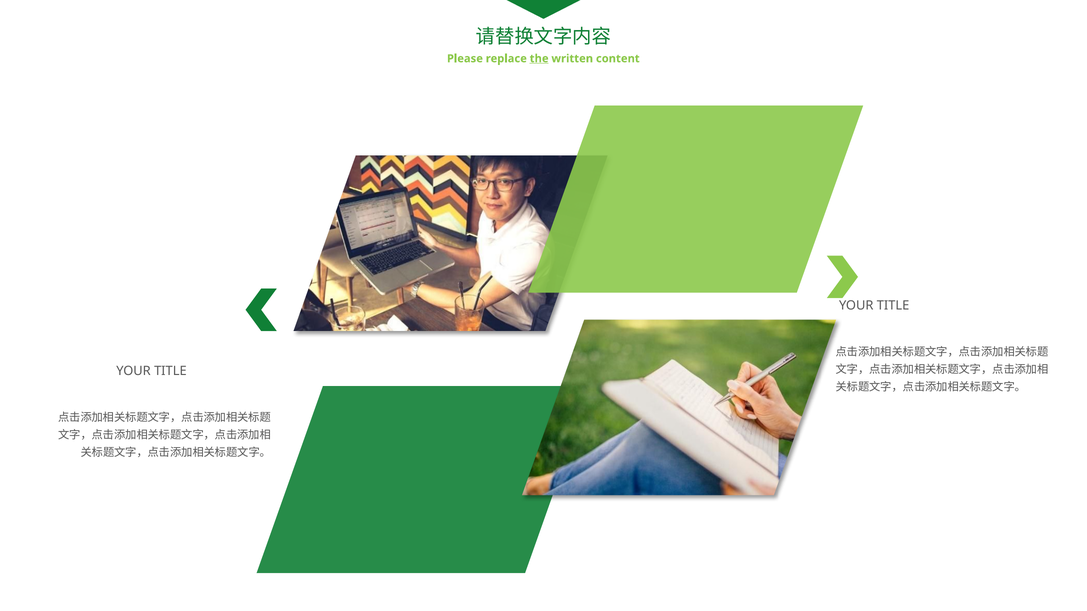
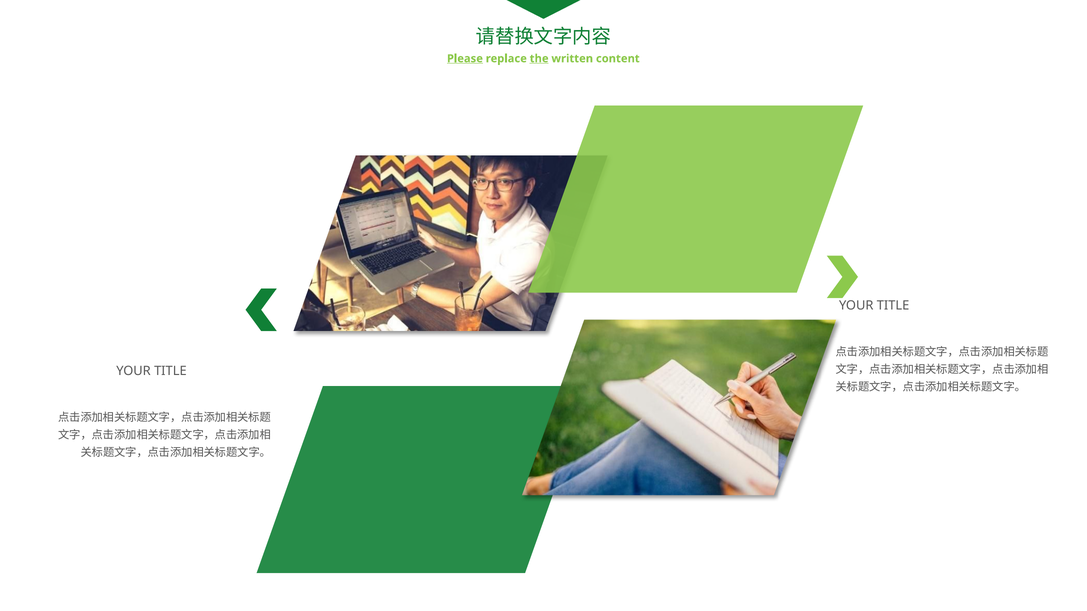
Please underline: none -> present (465, 59)
